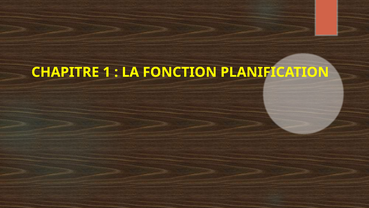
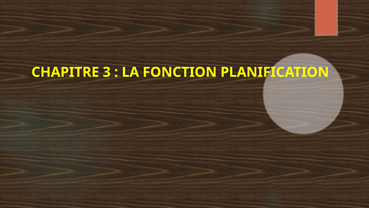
1: 1 -> 3 (107, 72)
